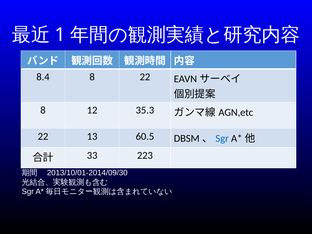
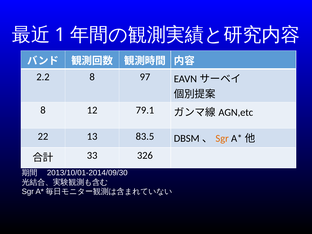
8.4: 8.4 -> 2.2 (43, 77)
8 22: 22 -> 97 (145, 77)
35.3: 35.3 -> 79.1 (145, 110)
60.5: 60.5 -> 83.5 (145, 136)
Sgr colour: blue -> orange (222, 139)
223: 223 -> 326 (145, 156)
